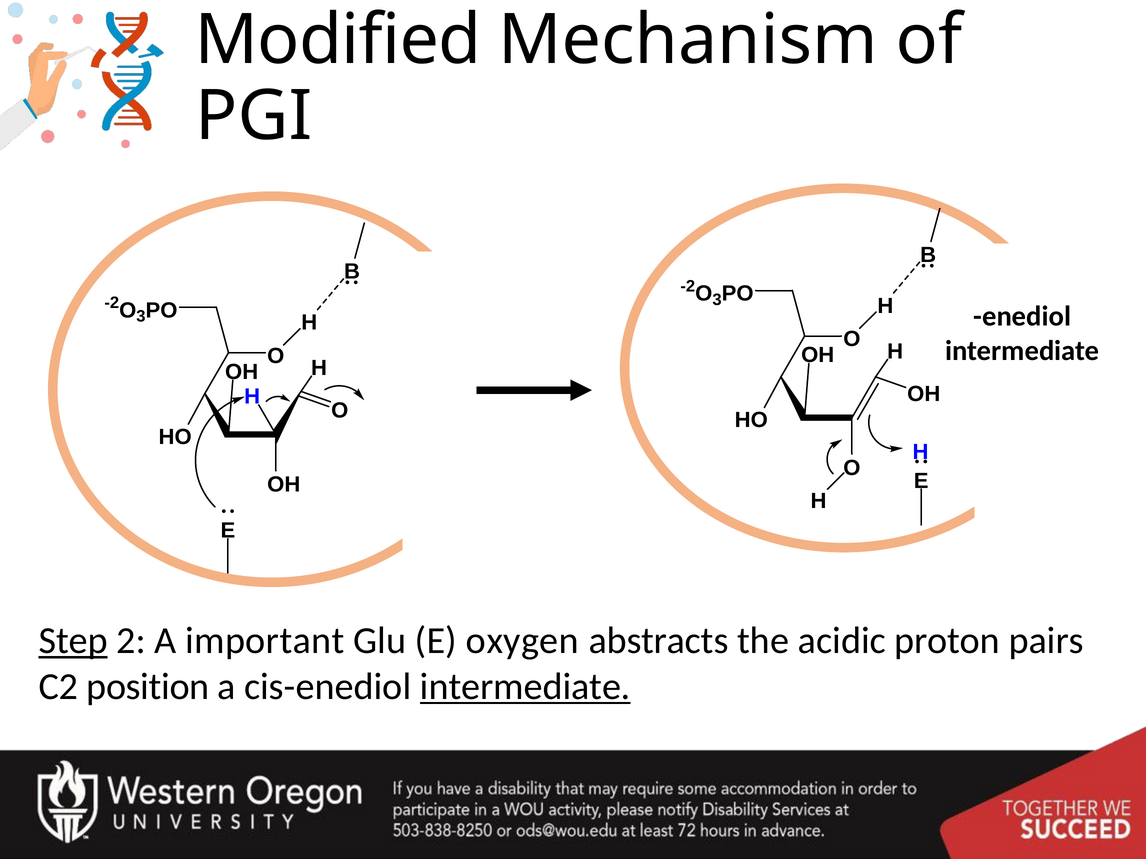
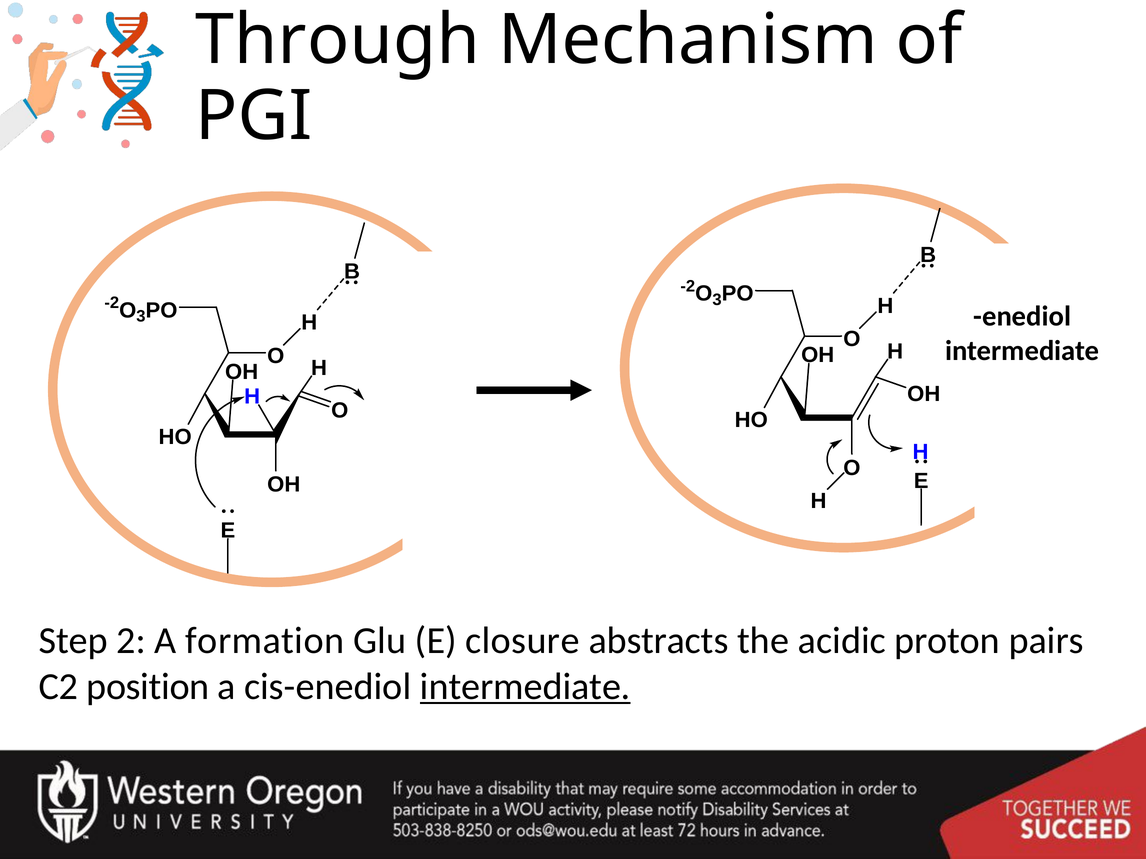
Modified: Modified -> Through (338, 40)
Step underline: present -> none (73, 641)
important: important -> formation (265, 641)
oxygen: oxygen -> closure (522, 641)
